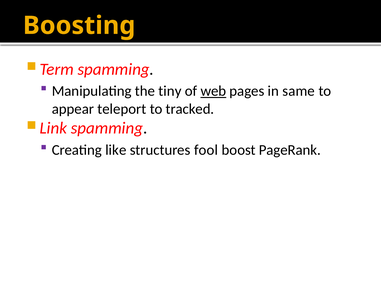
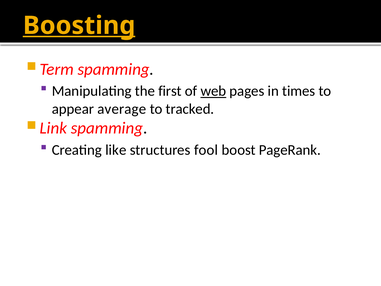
Boosting underline: none -> present (79, 26)
tiny: tiny -> first (170, 91)
same: same -> times (299, 91)
teleport: teleport -> average (122, 109)
